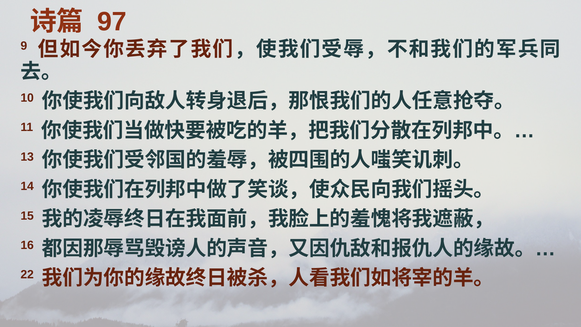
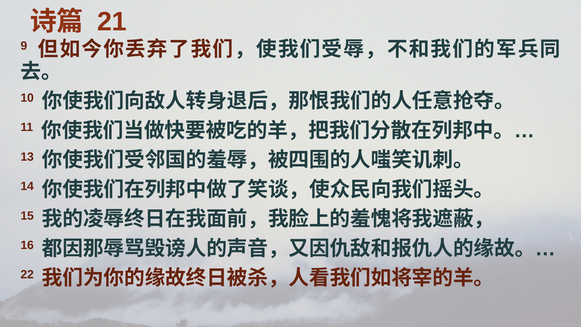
97: 97 -> 21 (112, 22)
